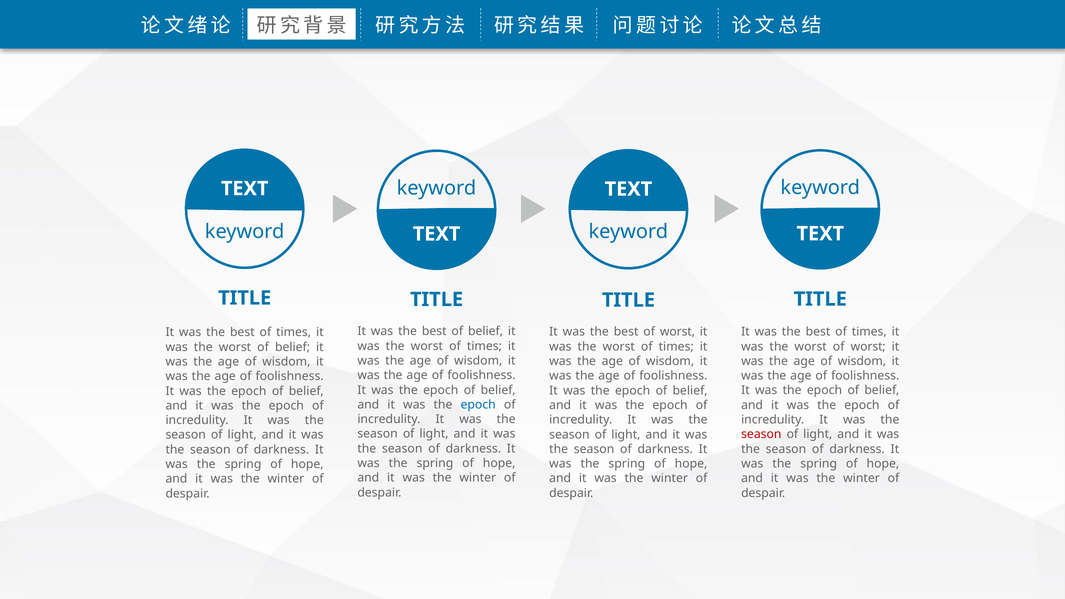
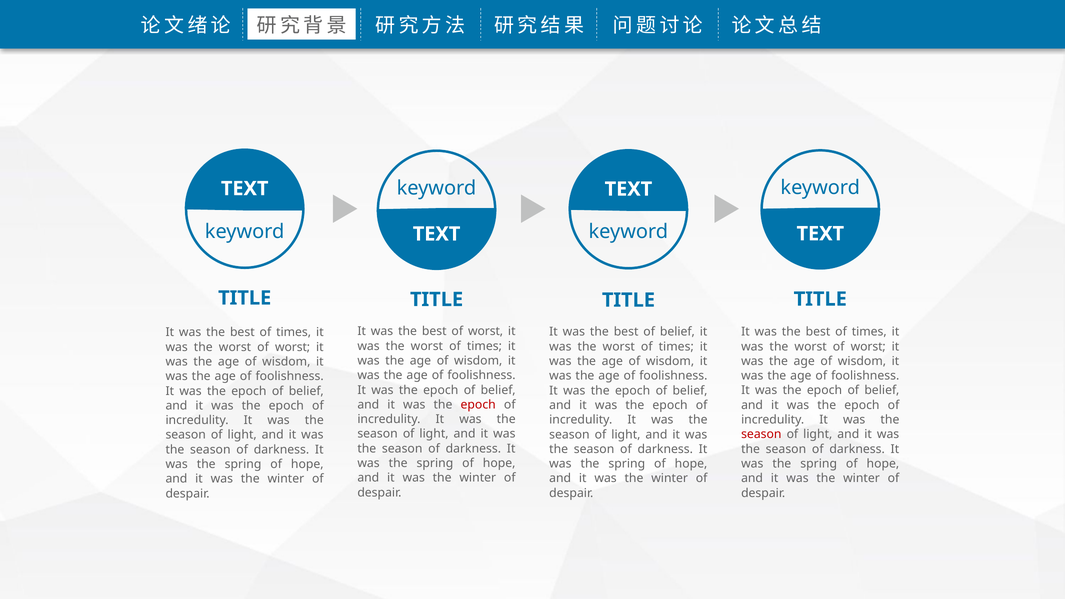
best of belief: belief -> worst (486, 331)
best of worst: worst -> belief (677, 332)
belief: belief -> worst (293, 347)
epoch colour: blue -> red (478, 405)
